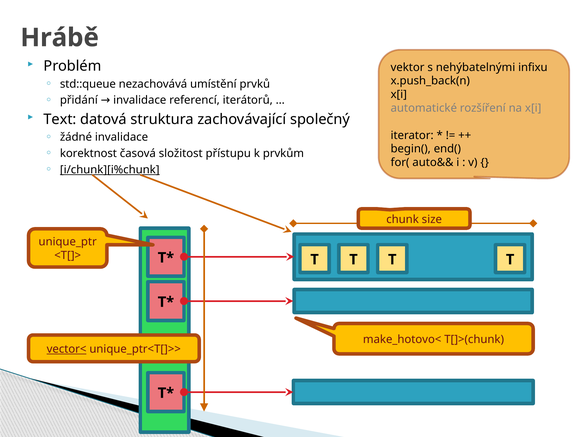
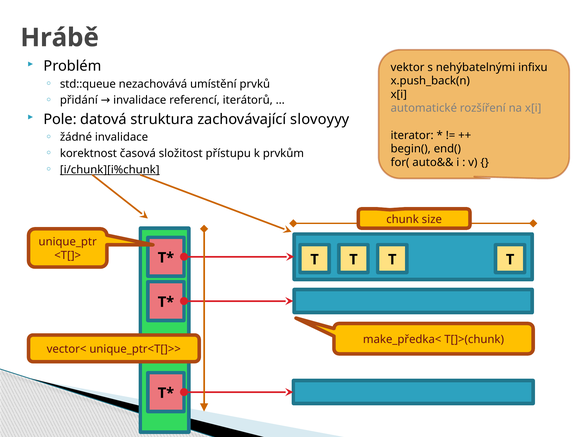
Text: Text -> Pole (60, 119)
společný: společný -> slovoyyy (320, 119)
make_hotovo<: make_hotovo< -> make_předka< (402, 340)
vector< underline: present -> none (67, 349)
